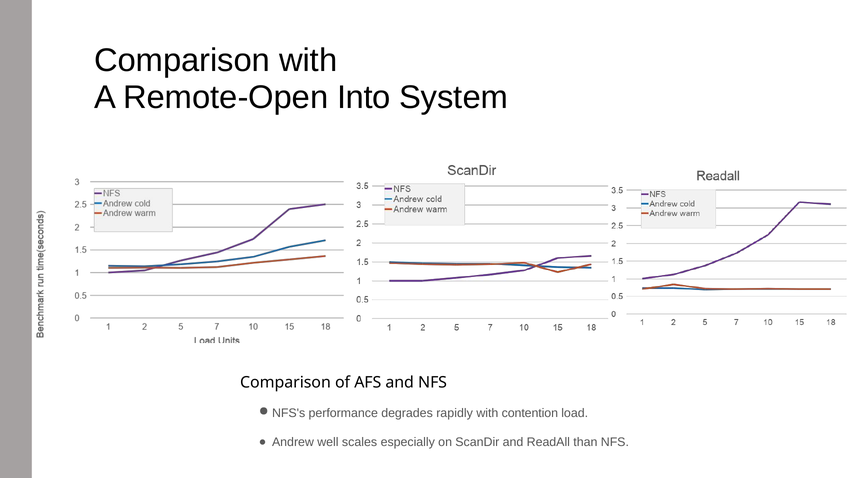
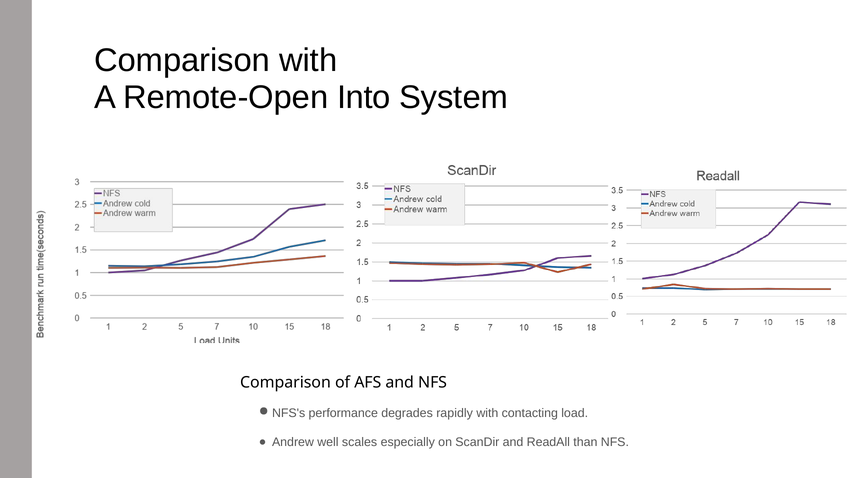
contention: contention -> contacting (530, 414)
